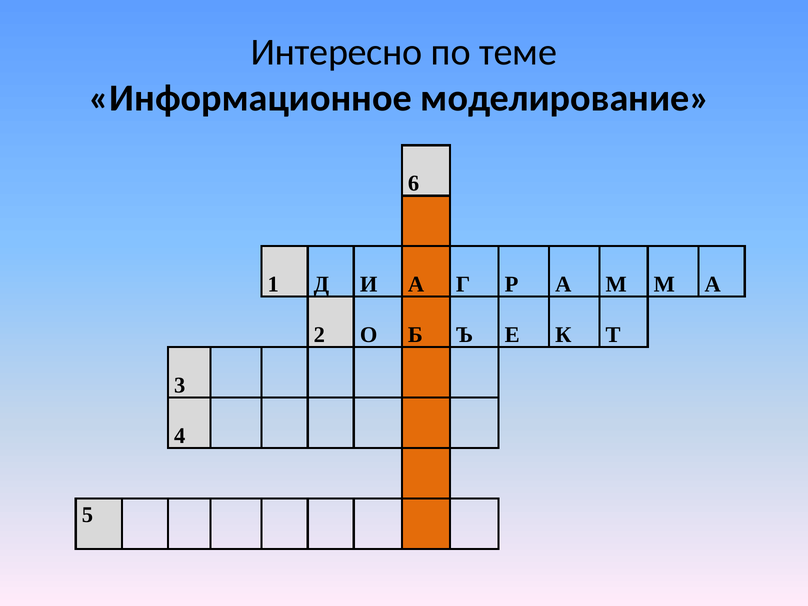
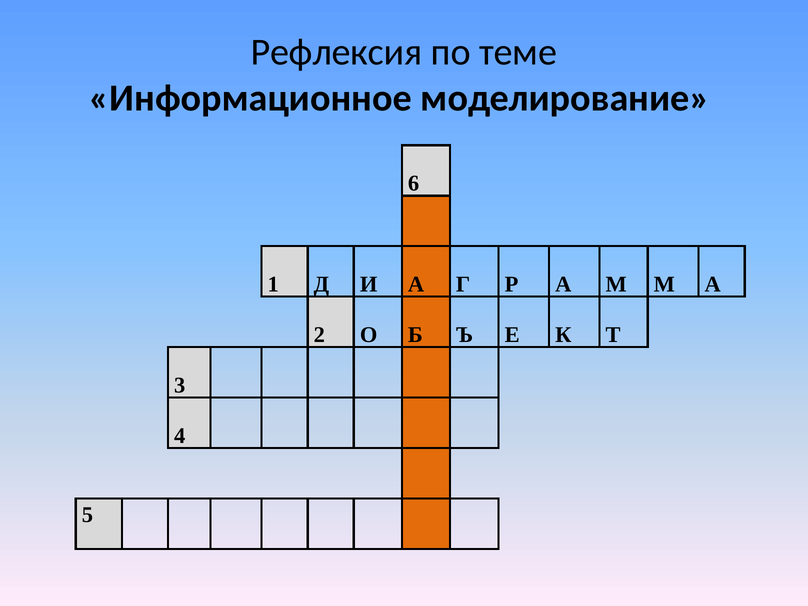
Интересно: Интересно -> Рефлексия (336, 52)
